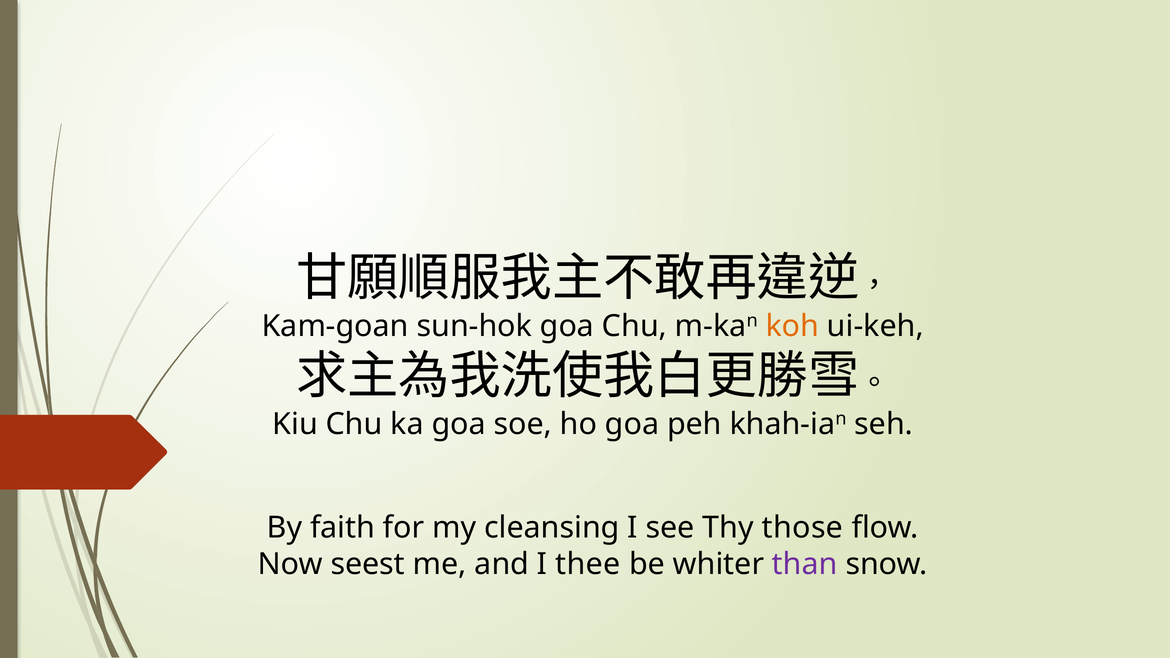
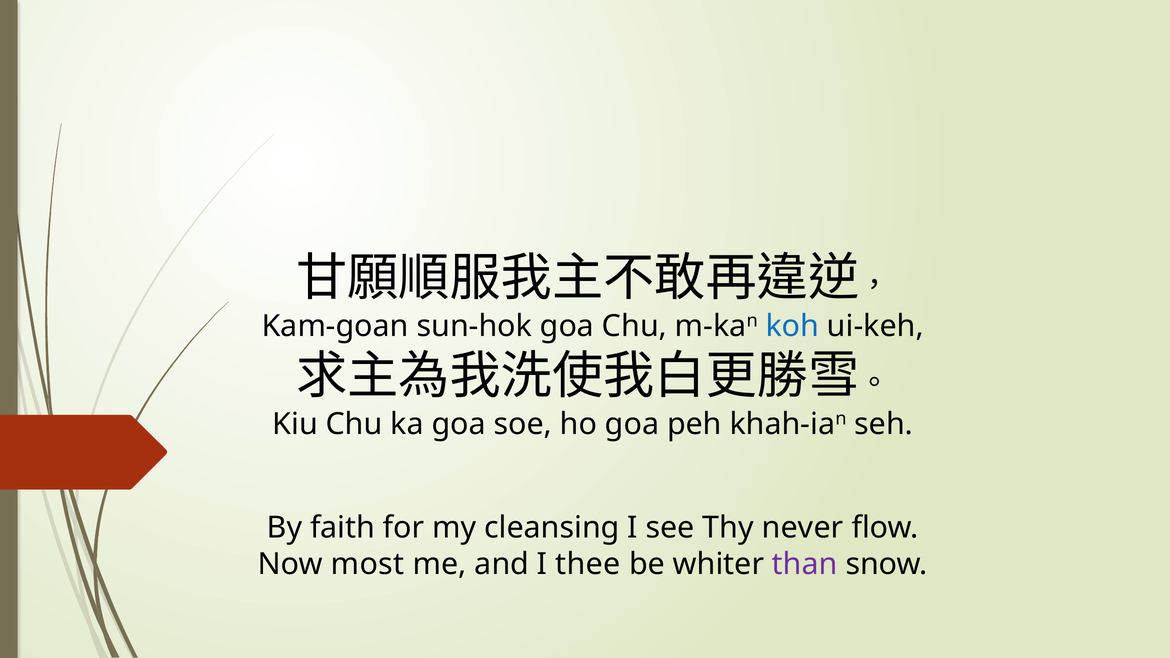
koh colour: orange -> blue (792, 326)
those: those -> never (803, 528)
seest: seest -> most (368, 564)
